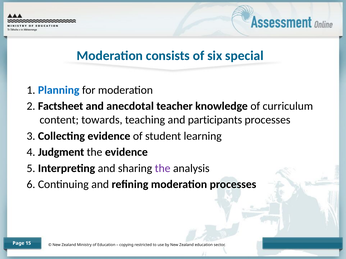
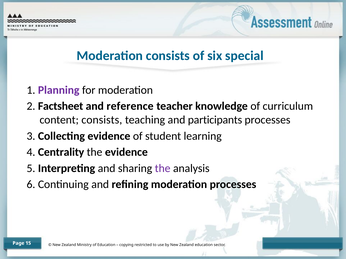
Planning colour: blue -> purple (59, 90)
anecdotal: anecdotal -> reference (130, 106)
content towards: towards -> consists (102, 120)
Judgment: Judgment -> Centrality (61, 152)
